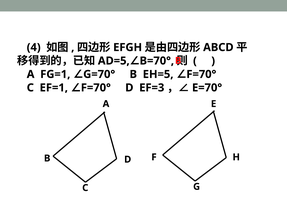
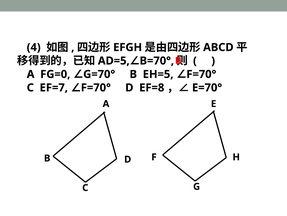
FG=1: FG=1 -> FG=0 (55, 74)
EF=1: EF=1 -> EF=7 (54, 87)
EF=3: EF=3 -> EF=8 (152, 87)
